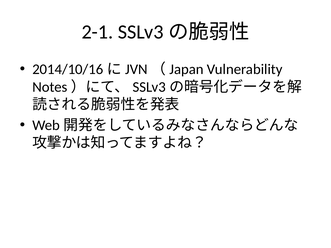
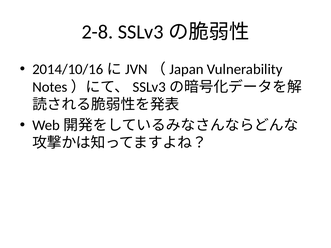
2-1: 2-1 -> 2-8 (97, 32)
